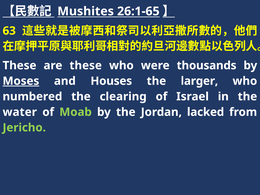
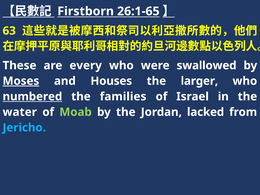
Mushites: Mushites -> Firstborn (86, 11)
are these: these -> every (86, 65)
thousands: thousands -> swallowed (207, 65)
numbered underline: none -> present (32, 97)
clearing: clearing -> families (123, 97)
Jericho colour: light green -> light blue (24, 128)
